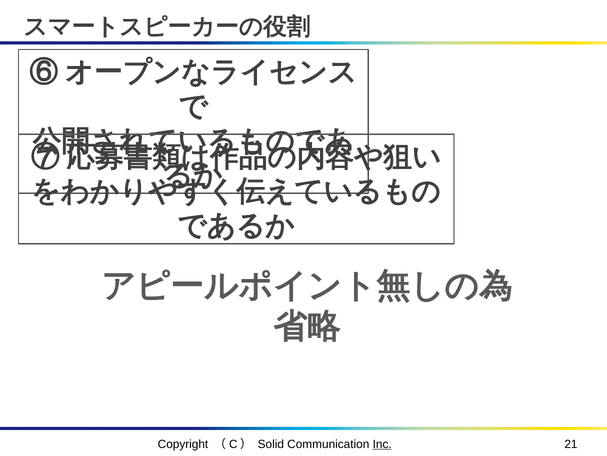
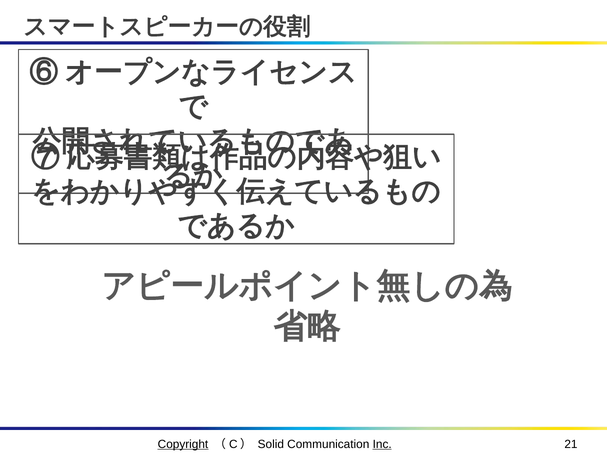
Copyright underline: none -> present (183, 443)
